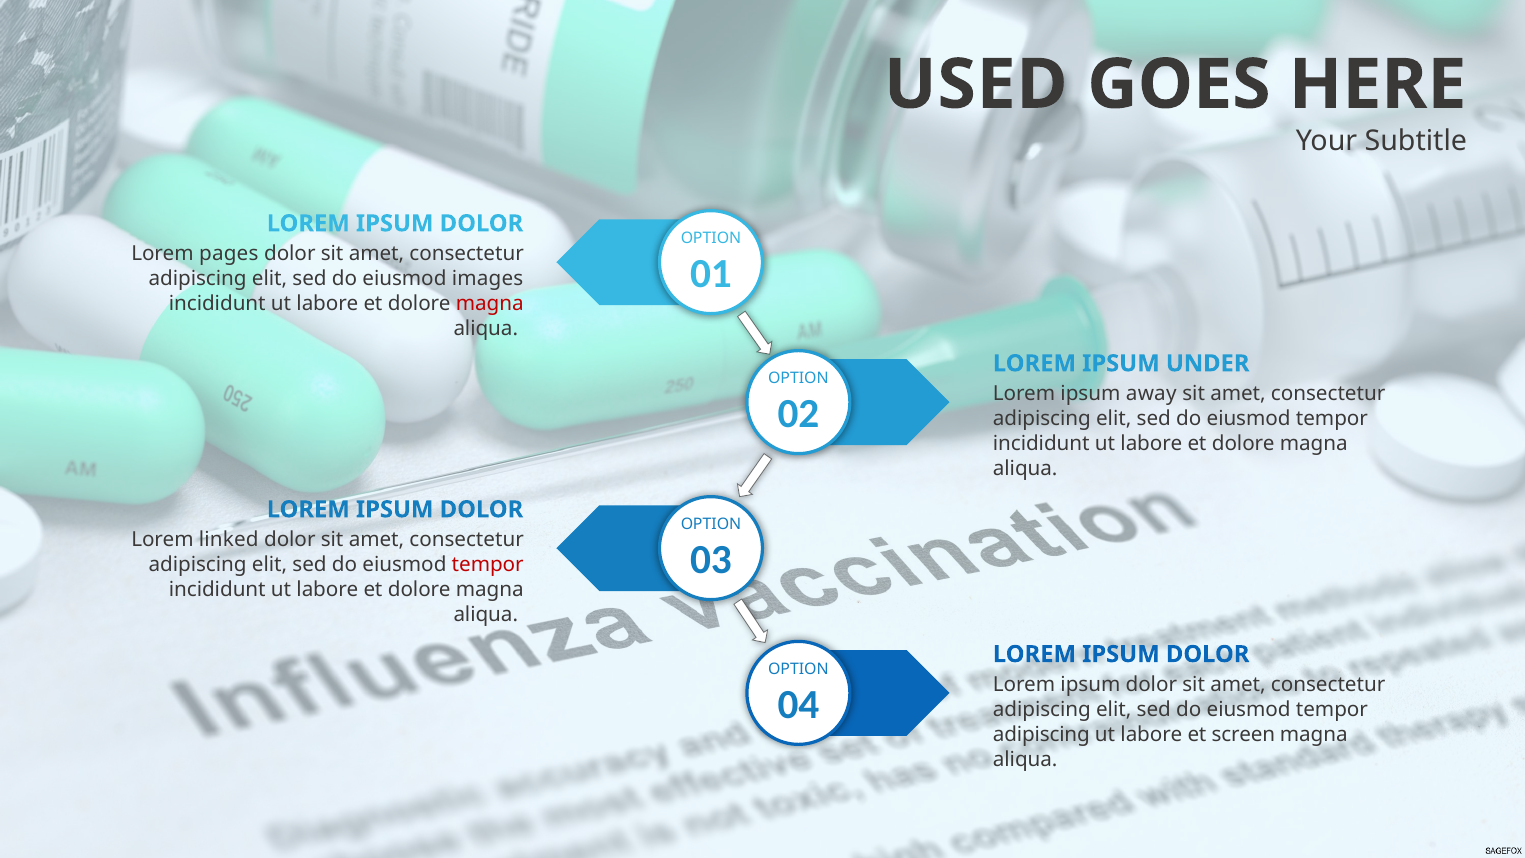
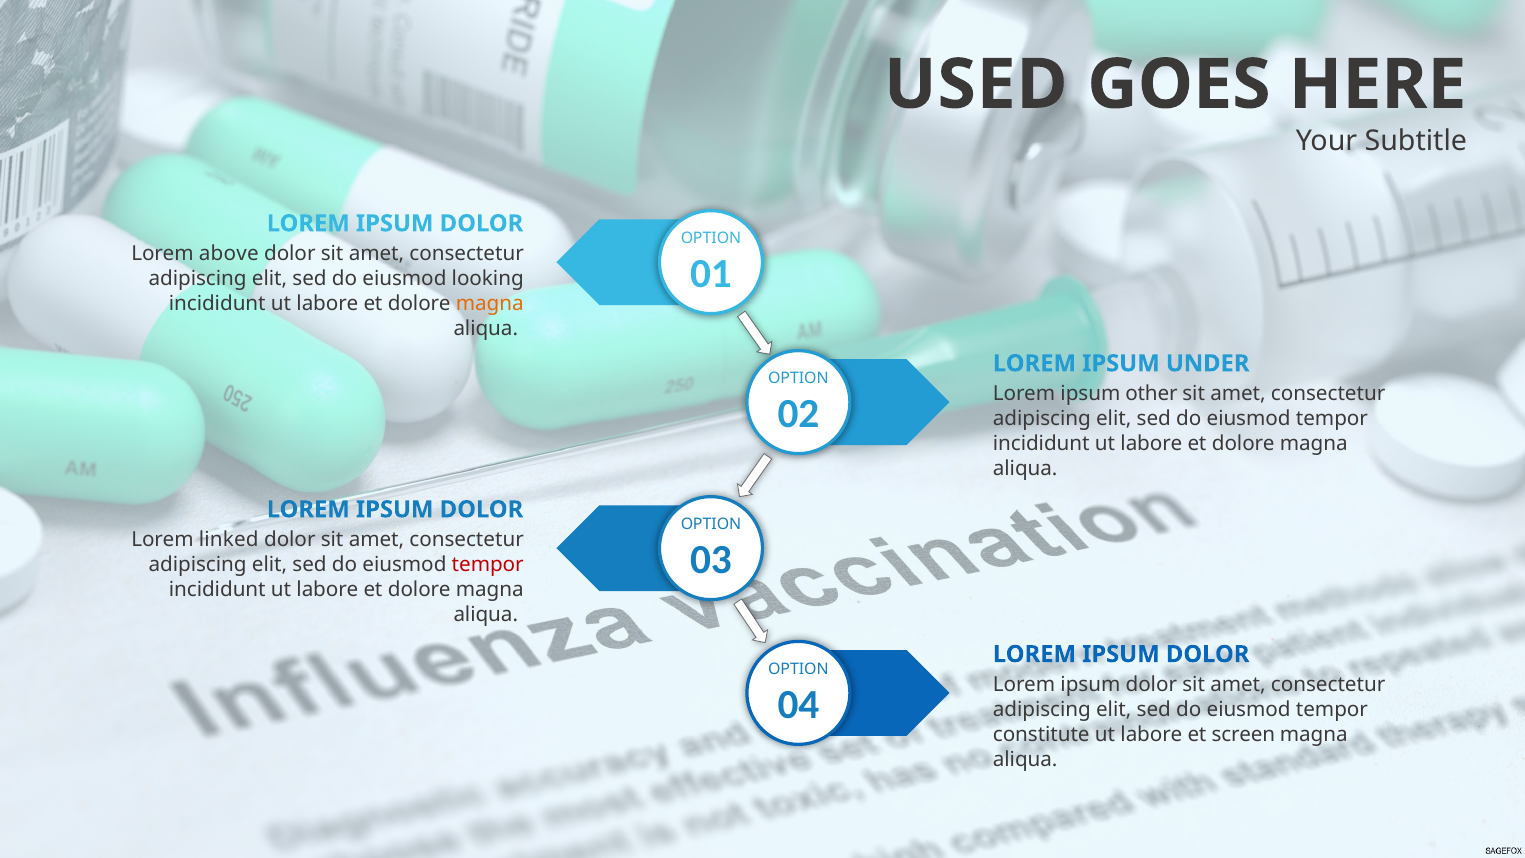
pages: pages -> above (229, 254)
images: images -> looking (488, 279)
magna colour: red -> orange (490, 304)
away: away -> other (1151, 394)
adipiscing: adipiscing -> constitute (1041, 734)
